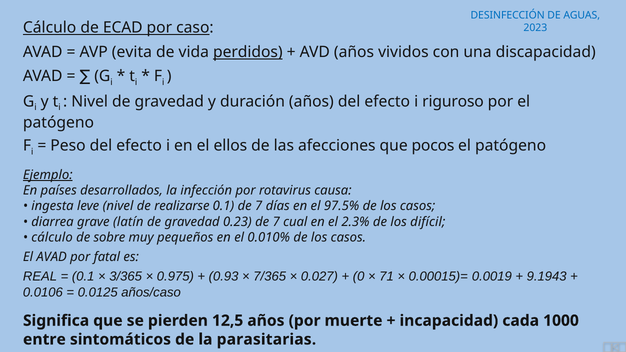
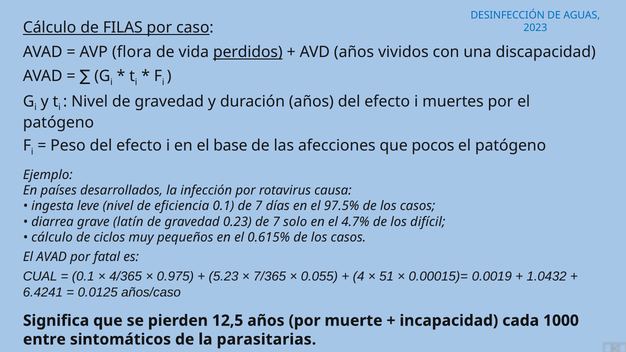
ECAD: ECAD -> FILAS (123, 28)
evita: evita -> flora (132, 52)
riguroso: riguroso -> muertes (453, 101)
ellos: ellos -> base (230, 146)
Ejemplo underline: present -> none (48, 175)
realizarse: realizarse -> eficiencia (182, 206)
cual: cual -> solo (295, 222)
2.3%: 2.3% -> 4.7% (355, 222)
sobre: sobre -> ciclos (109, 238)
0.010%: 0.010% -> 0.615% (269, 238)
REAL: REAL -> CUAL (40, 277)
3/365: 3/365 -> 4/365 (126, 277)
0.93: 0.93 -> 5.23 (224, 277)
0.027: 0.027 -> 0.055 (319, 277)
0: 0 -> 4 (359, 277)
71: 71 -> 51 (387, 277)
9.1943: 9.1943 -> 1.0432 (547, 277)
0.0106: 0.0106 -> 6.4241 (43, 292)
